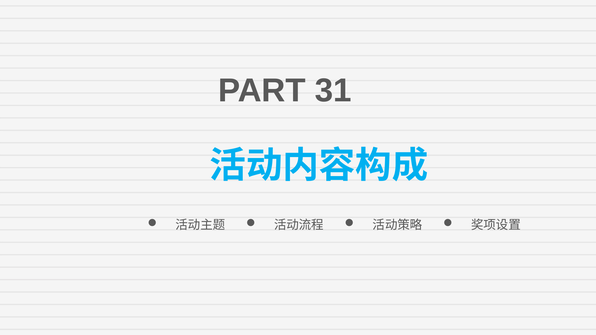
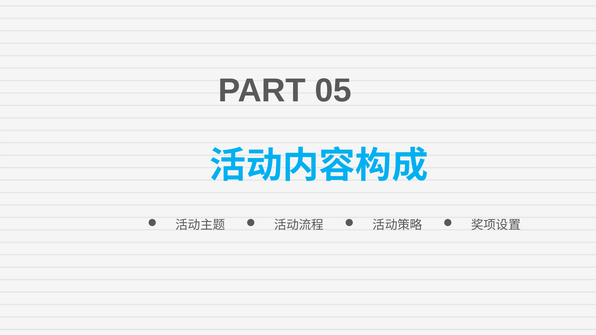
31: 31 -> 05 (333, 91)
